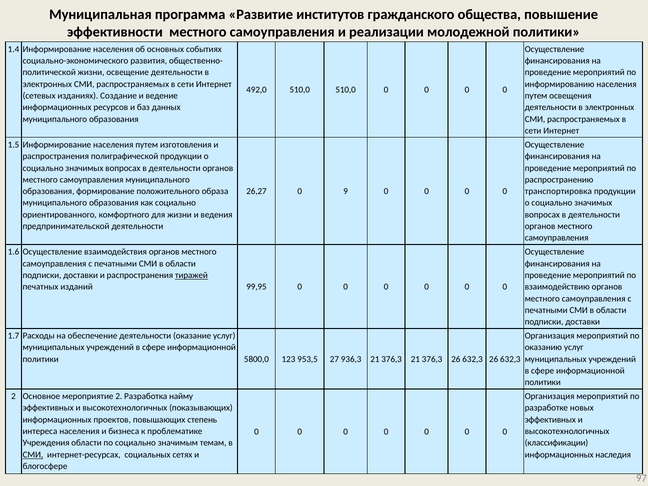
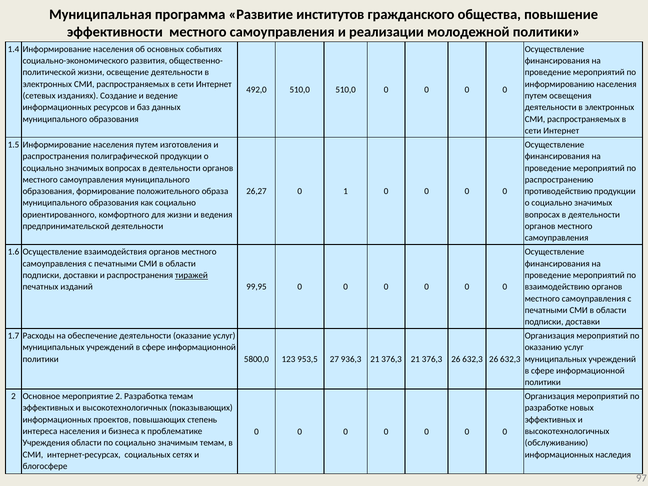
9: 9 -> 1 (346, 191)
транспортировка: транспортировка -> противодействию (558, 191)
Разработка найму: найму -> темам (181, 396)
классификации: классификации -> обслуживанию (556, 443)
СМИ underline: present -> none (33, 455)
